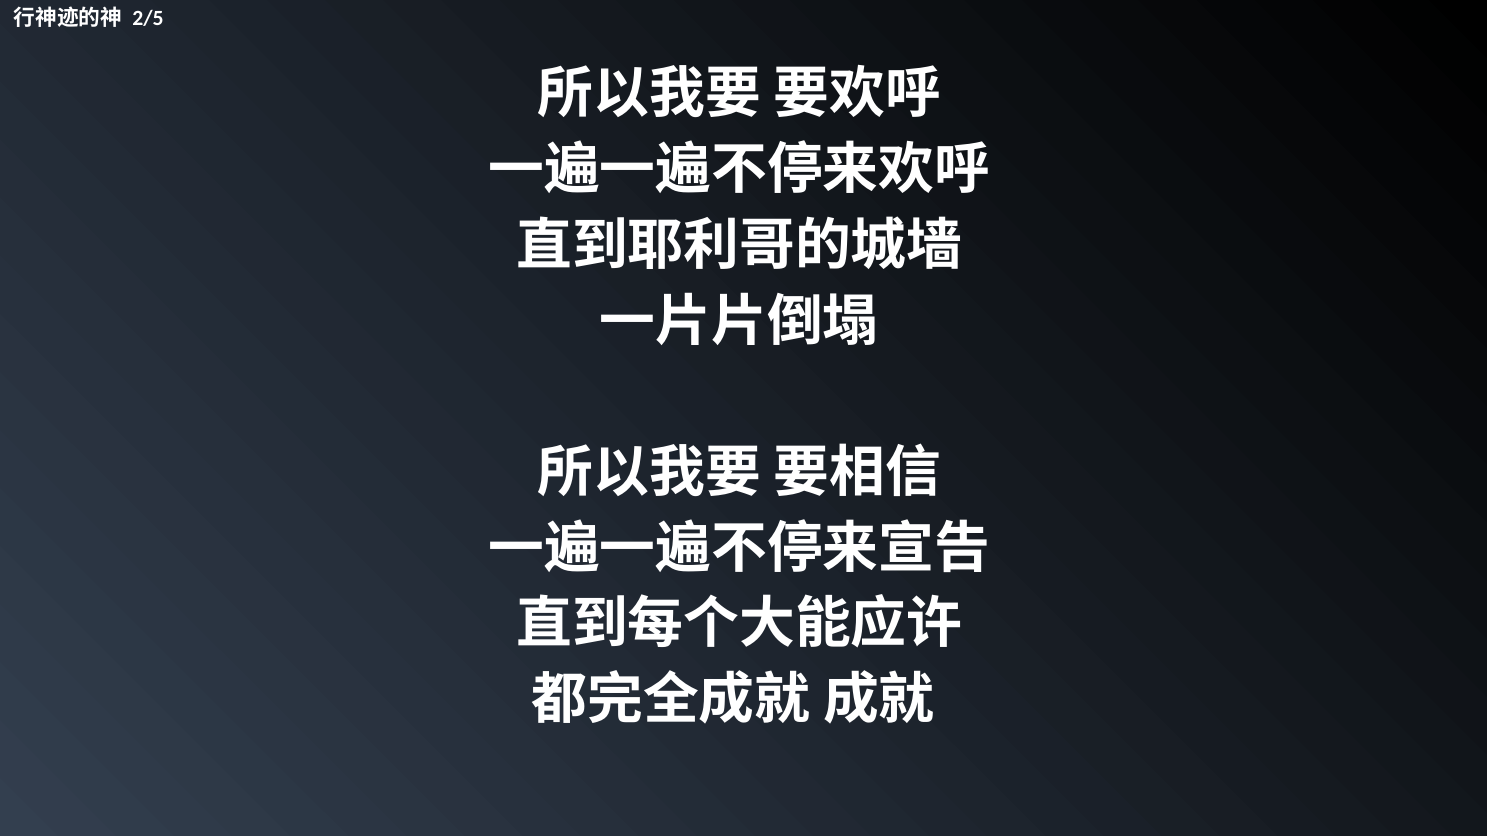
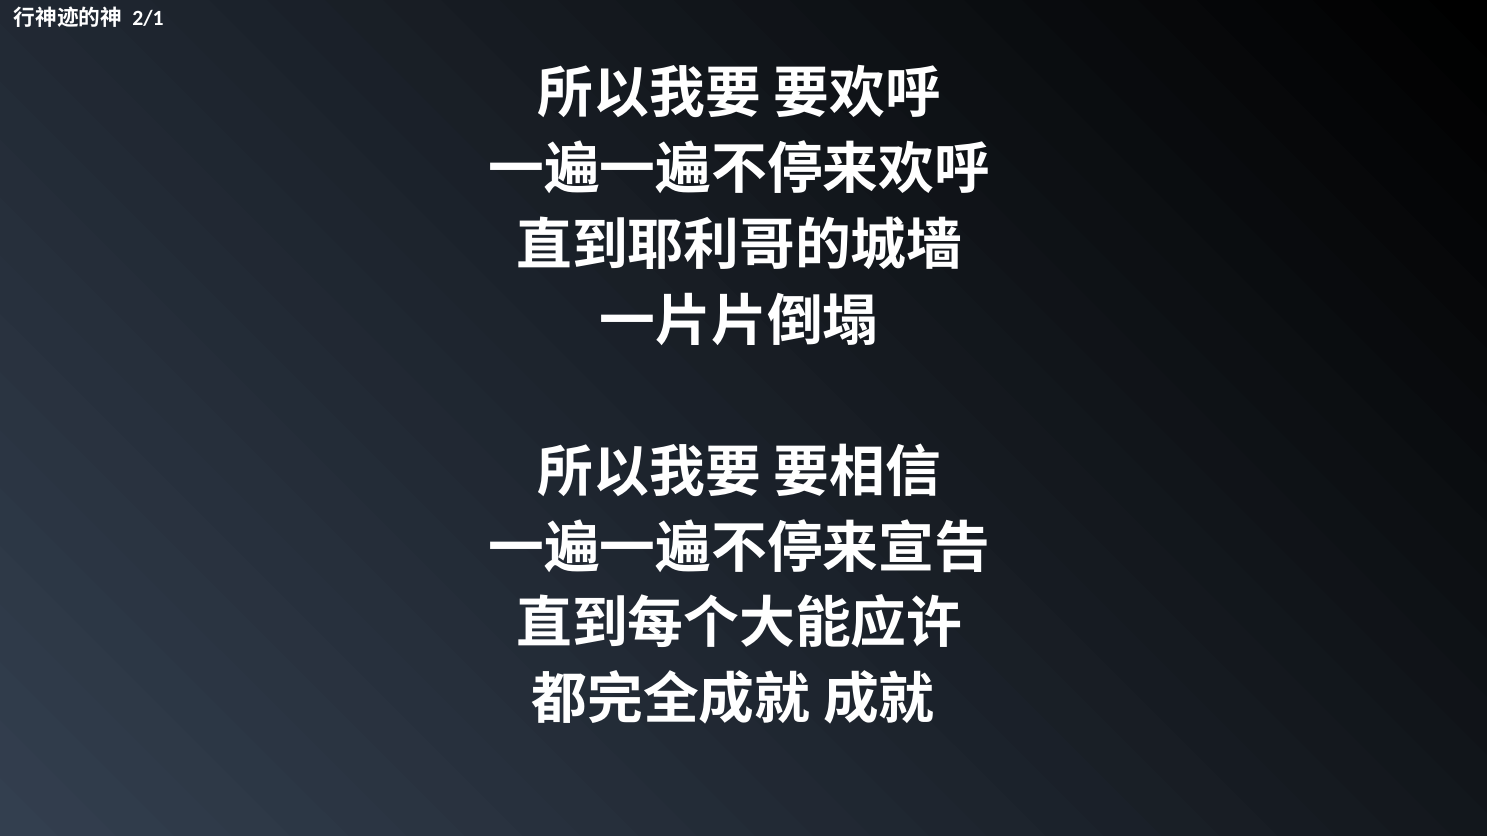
2/5: 2/5 -> 2/1 (148, 18)
